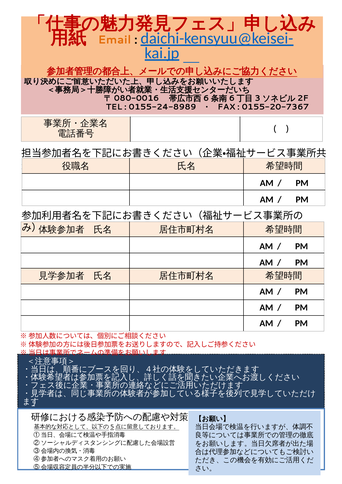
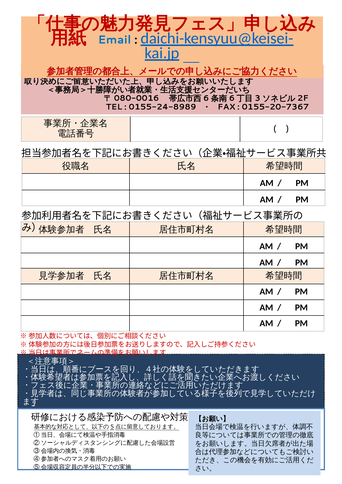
Email colour: orange -> blue (115, 40)
